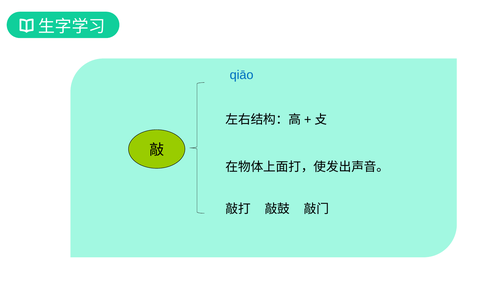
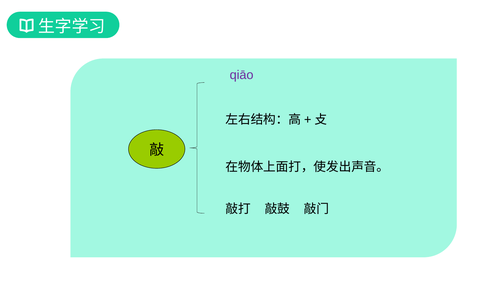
qiāo colour: blue -> purple (242, 75)
